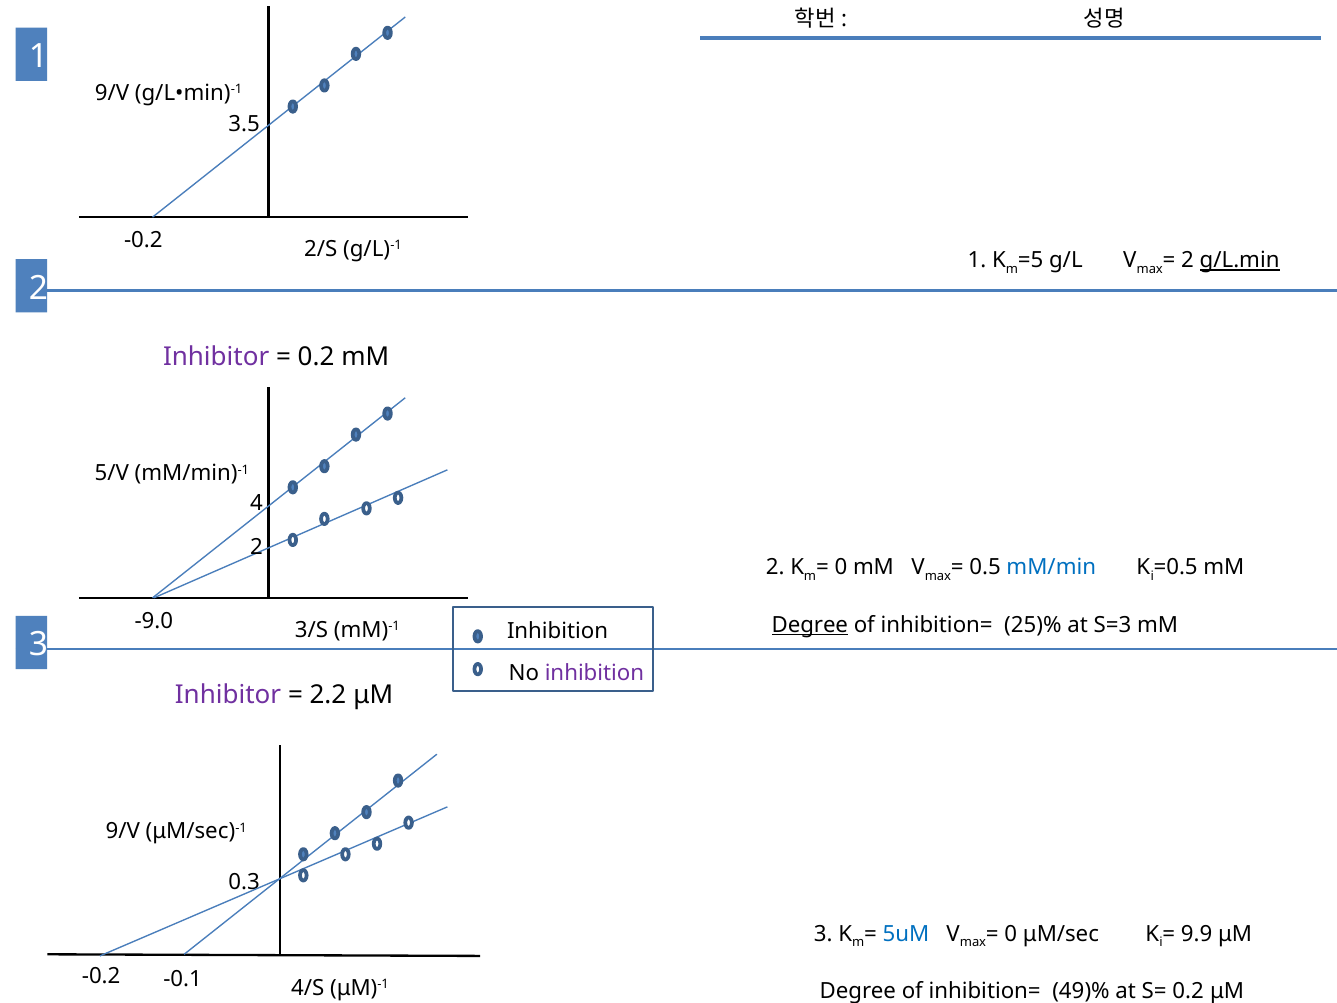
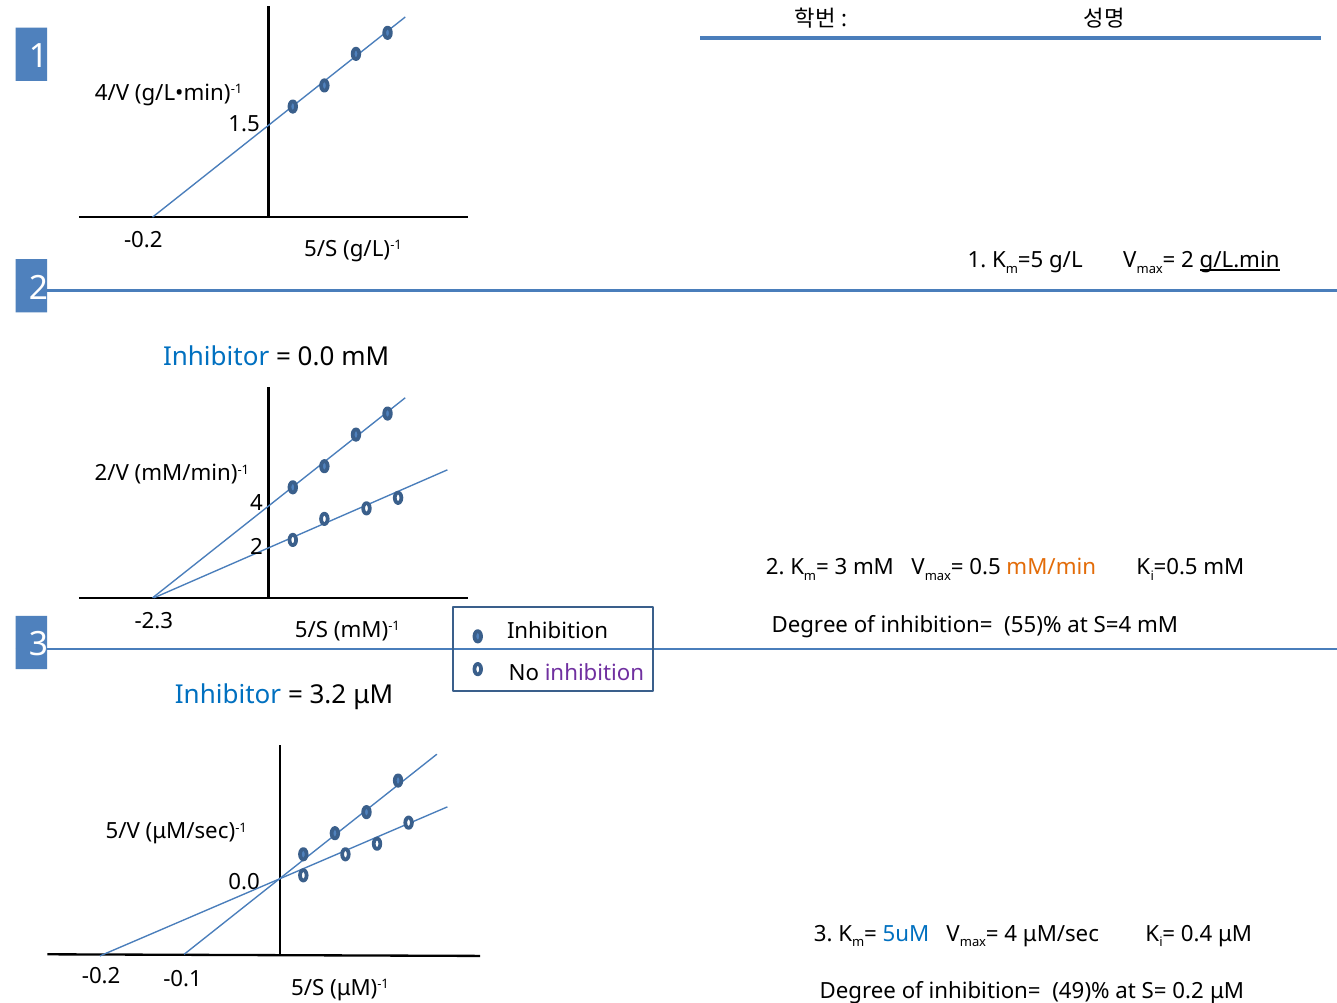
9/V: 9/V -> 4/V (112, 93)
3.5: 3.5 -> 1.5 (244, 124)
2/S: 2/S -> 5/S (321, 249)
Inhibitor colour: purple -> blue (216, 357)
0.2: 0.2 -> 0.0 (316, 357)
5/V: 5/V -> 2/V (112, 473)
0: 0 -> 3 (841, 567)
mM/min colour: blue -> orange (1051, 567)
-9.0: -9.0 -> -2.3 (154, 621)
Degree underline: present -> none (810, 625)
25)%: 25)% -> 55)% (1033, 625)
S=3: S=3 -> S=4 (1113, 625)
3/S: 3/S -> 5/S (312, 630)
Inhibitor colour: purple -> blue (228, 694)
2.2: 2.2 -> 3.2 (328, 694)
9/V: 9/V -> 5/V (123, 831)
0.3: 0.3 -> 0.0 (244, 882)
0: 0 -> 4 (1011, 934)
9.9: 9.9 -> 0.4 (1197, 934)
4/S: 4/S -> 5/S (308, 988)
